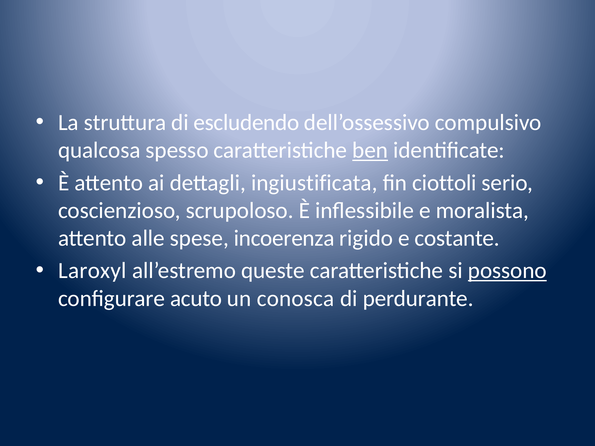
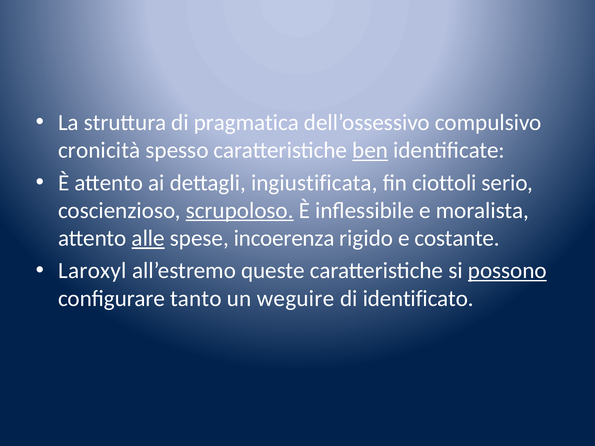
escludendo: escludendo -> pragmatica (246, 123)
qualcosa: qualcosa -> cronicità (99, 150)
scrupoloso underline: none -> present (240, 211)
alle underline: none -> present (148, 238)
acuto: acuto -> tanto (196, 299)
conosca: conosca -> weguire (296, 299)
perdurante: perdurante -> identificato (418, 299)
